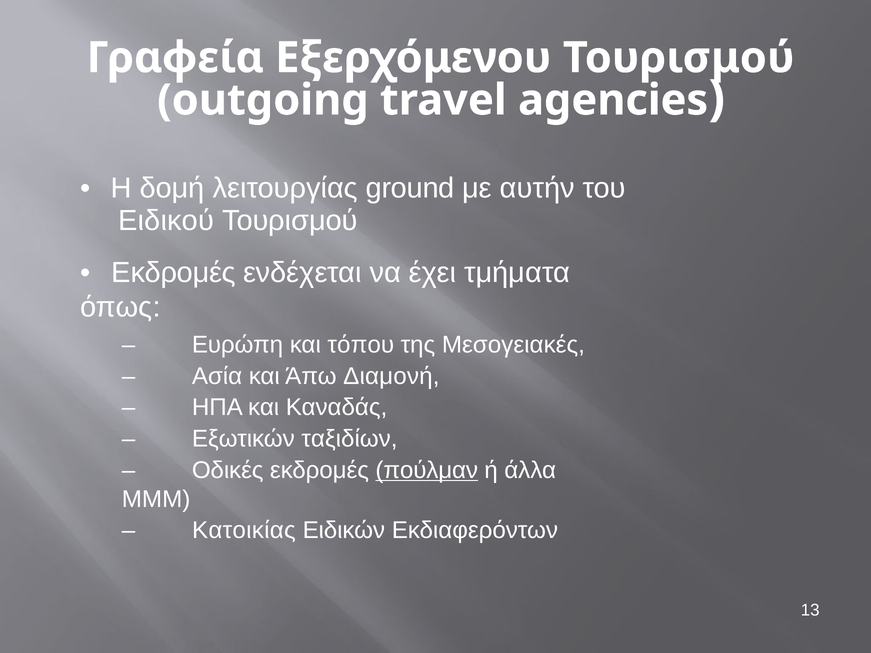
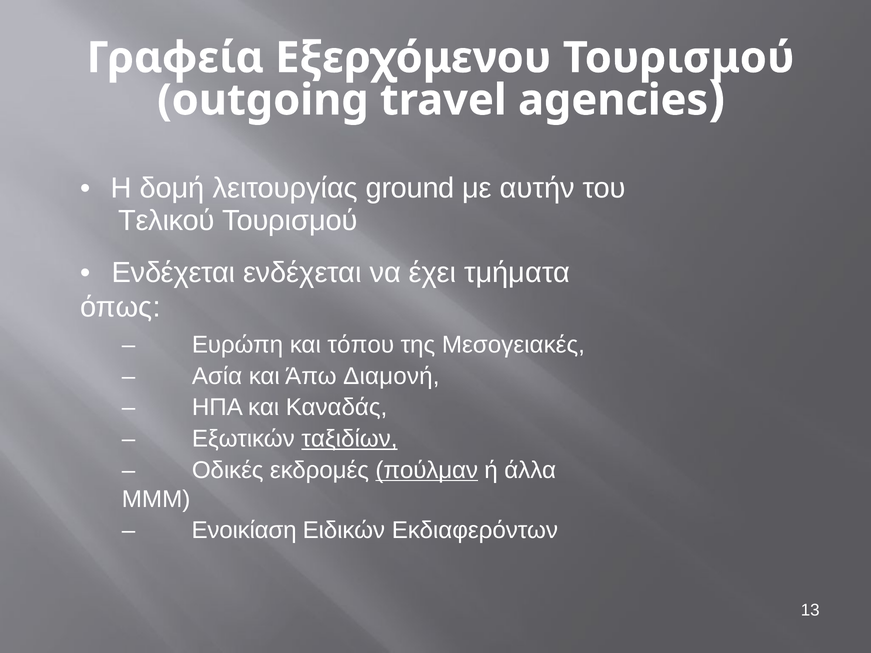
Ειδικού: Ειδικού -> Τελικού (166, 221)
Εκδρομές: Εκδρομές -> Ενδέχεται (174, 273)
ταξιδίων underline: none -> present (349, 439)
Κατοικίας: Κατοικίας -> Ενοικίαση (244, 531)
